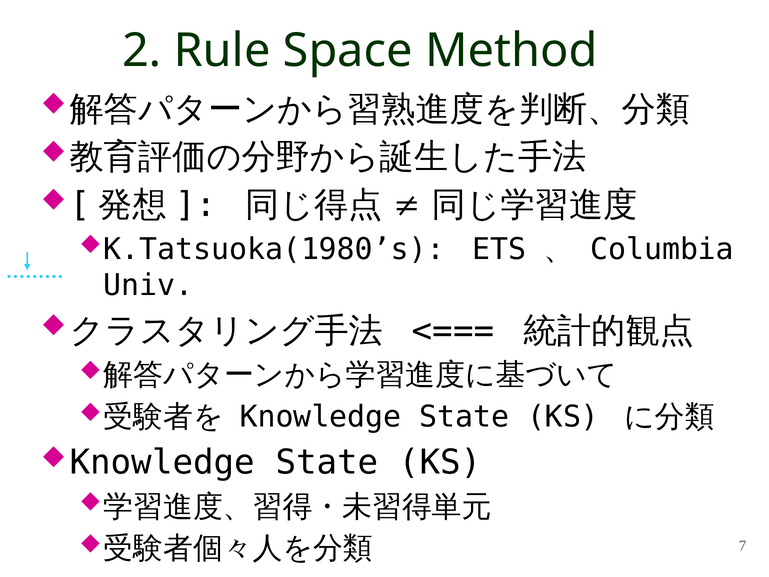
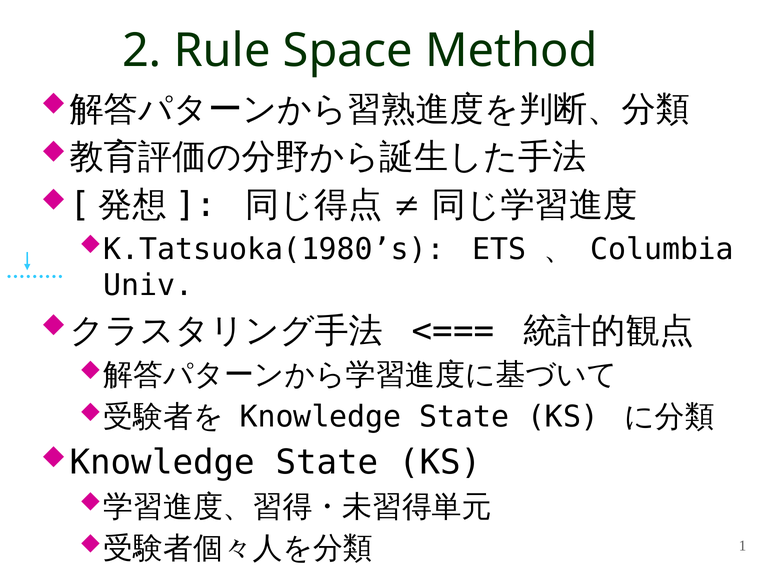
7: 7 -> 1 (743, 546)
